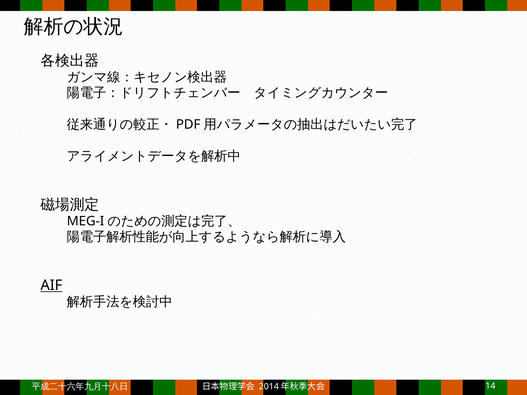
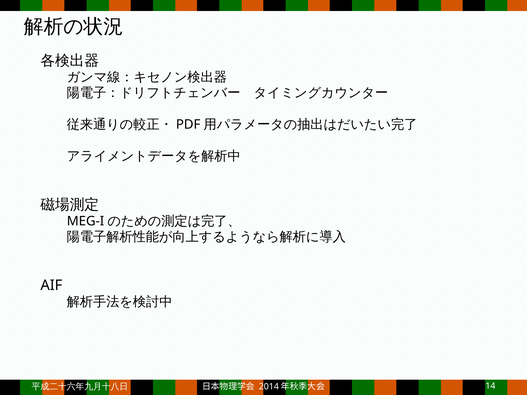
AIF underline: present -> none (51, 285)
